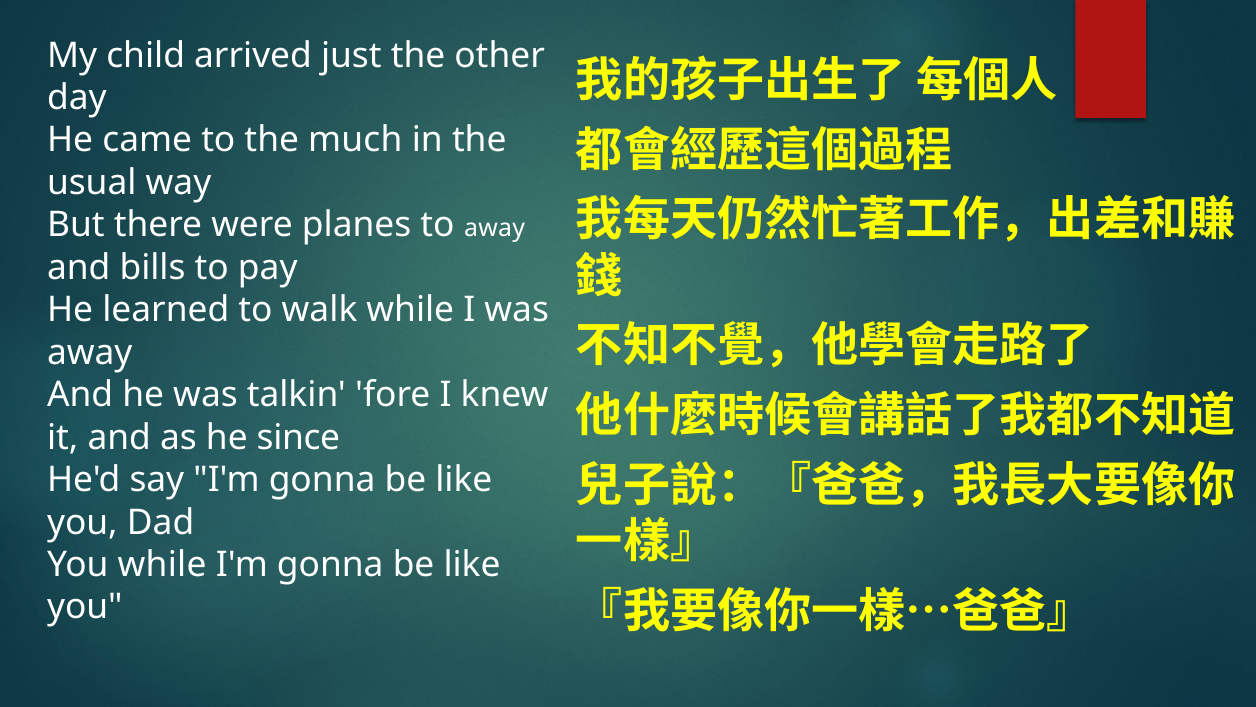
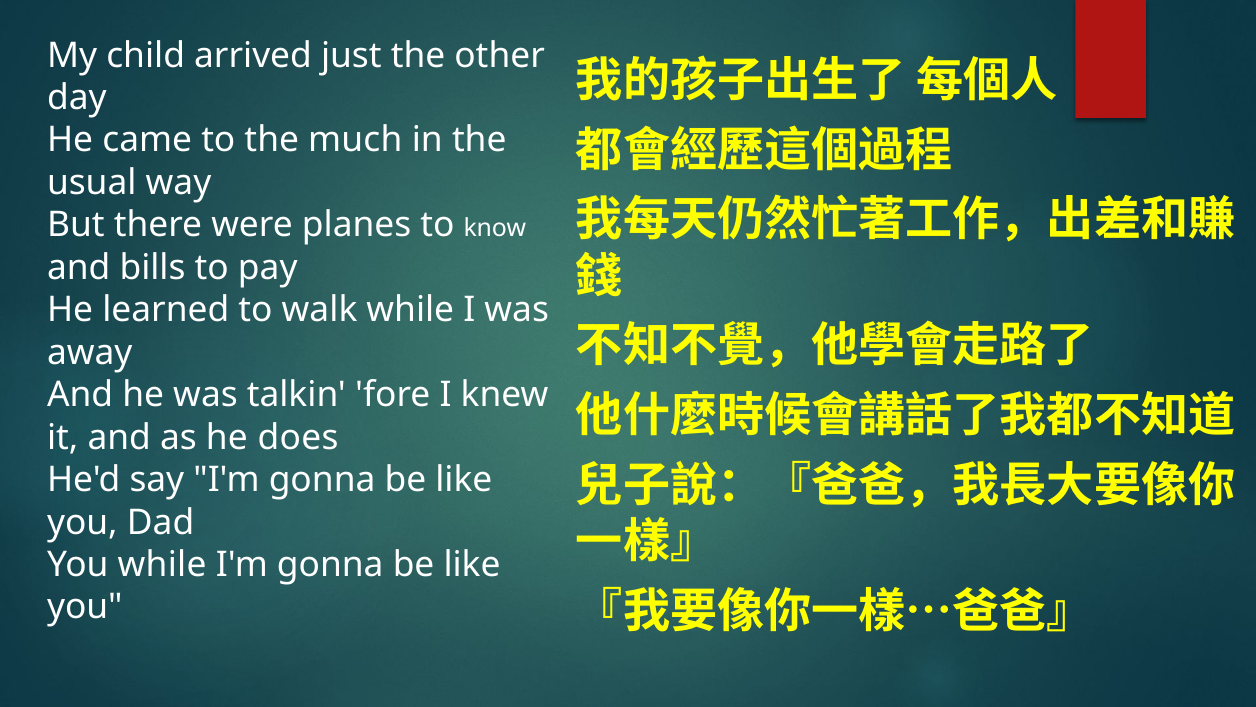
to away: away -> know (495, 228)
since: since -> does (298, 437)
